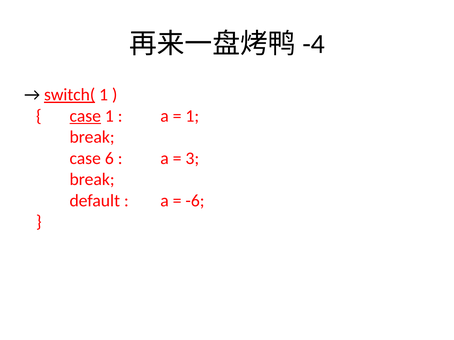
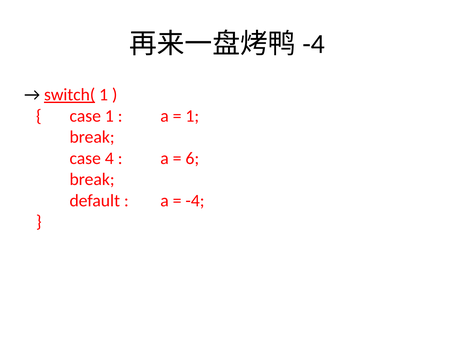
case underline: present -> none (85, 116)
6: 6 -> 4 (109, 159)
3: 3 -> 6 (192, 159)
-6: -6 -> -4 (195, 201)
